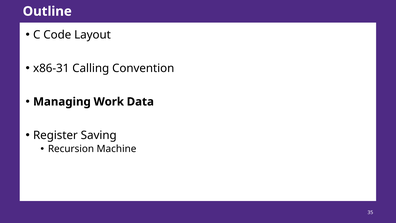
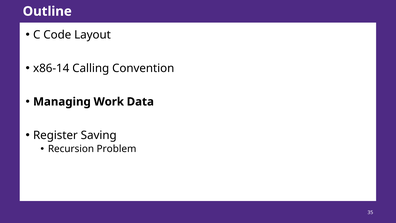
x86-31: x86-31 -> x86-14 (51, 68)
Machine: Machine -> Problem (116, 149)
